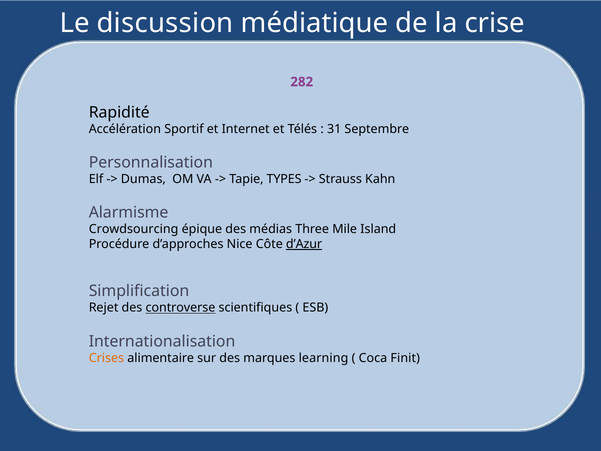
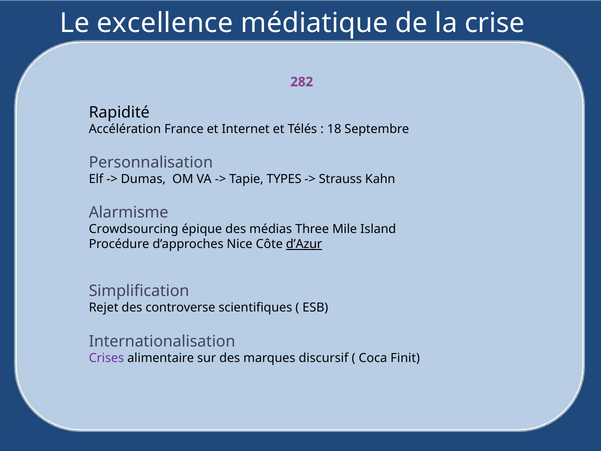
discussion: discussion -> excellence (165, 23)
Sportif: Sportif -> France (184, 129)
31: 31 -> 18 (334, 129)
controverse underline: present -> none (180, 308)
Crises colour: orange -> purple (106, 358)
learning: learning -> discursif (324, 358)
